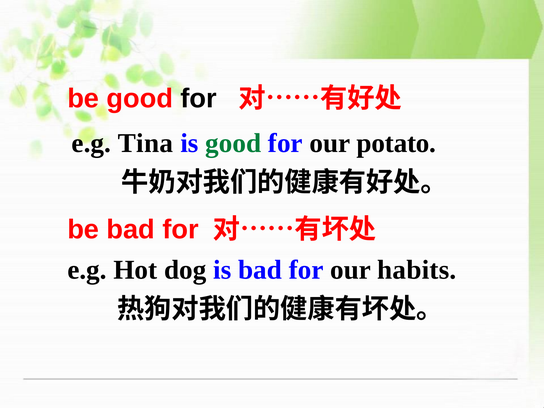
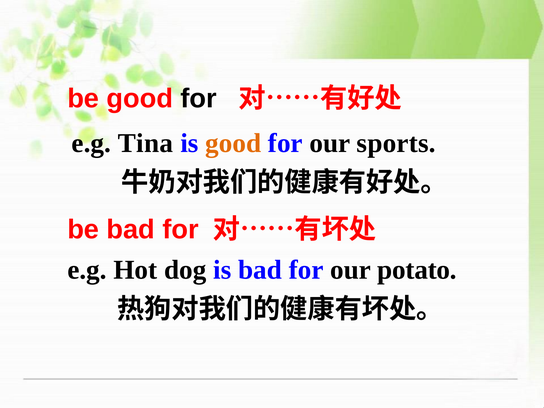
good colour: green -> orange (233, 143)
potato: potato -> sports (396, 143)
habits: habits -> potato (417, 270)
